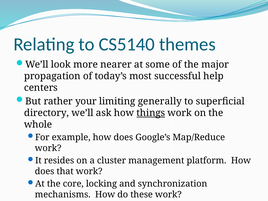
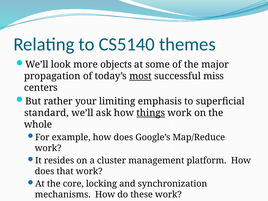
nearer: nearer -> objects (116, 65)
most underline: none -> present (140, 76)
help: help -> miss (214, 76)
generally: generally -> emphasis (160, 101)
directory: directory -> standard (46, 113)
